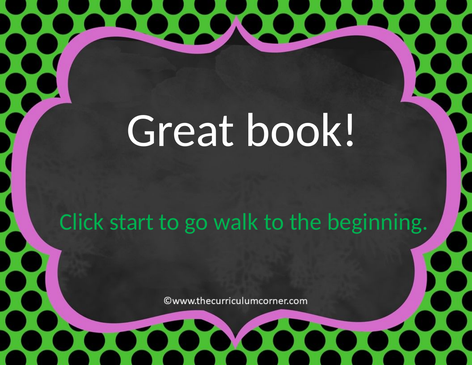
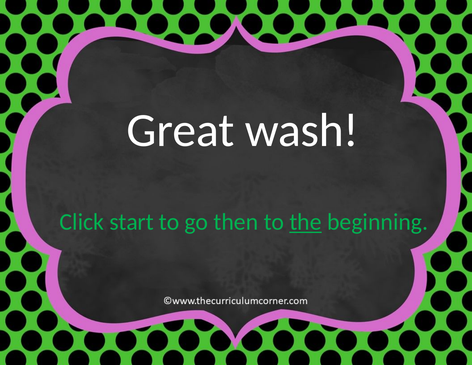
book: book -> wash (302, 130)
walk: walk -> then (236, 222)
the underline: none -> present (306, 222)
